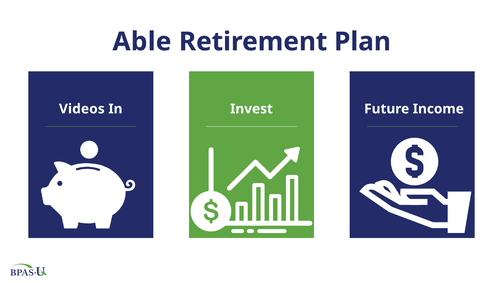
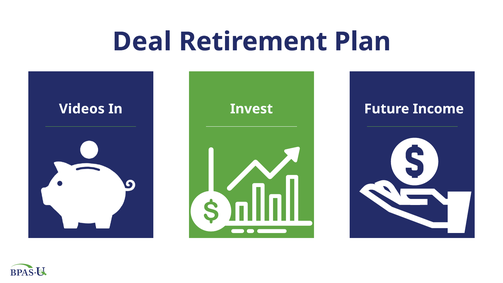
Able: Able -> Deal (142, 42)
